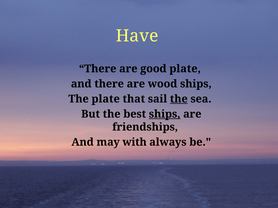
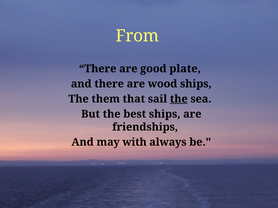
Have: Have -> From (137, 36)
The plate: plate -> them (106, 99)
ships underline: present -> none (165, 114)
